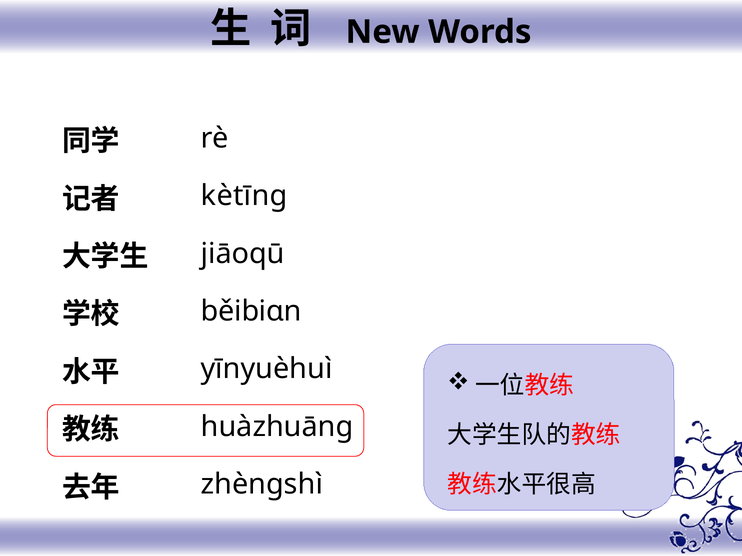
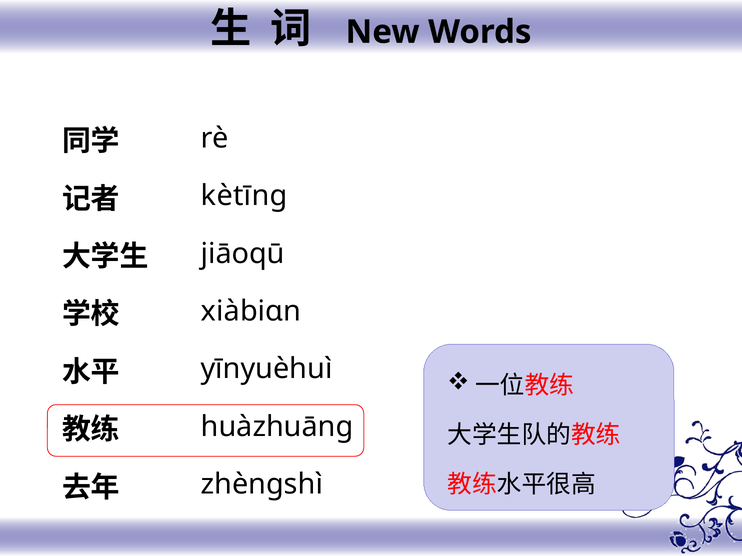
běibiɑn: běibiɑn -> xiàbiɑn (251, 312)
